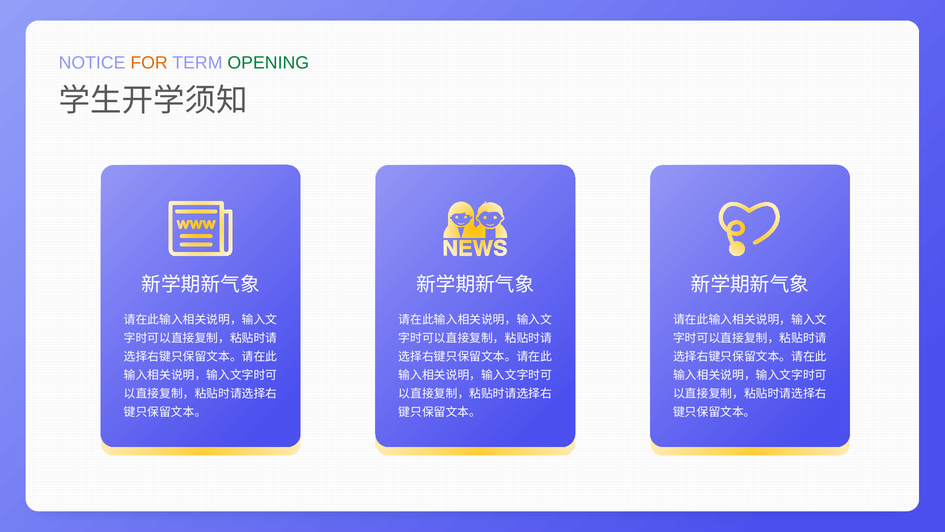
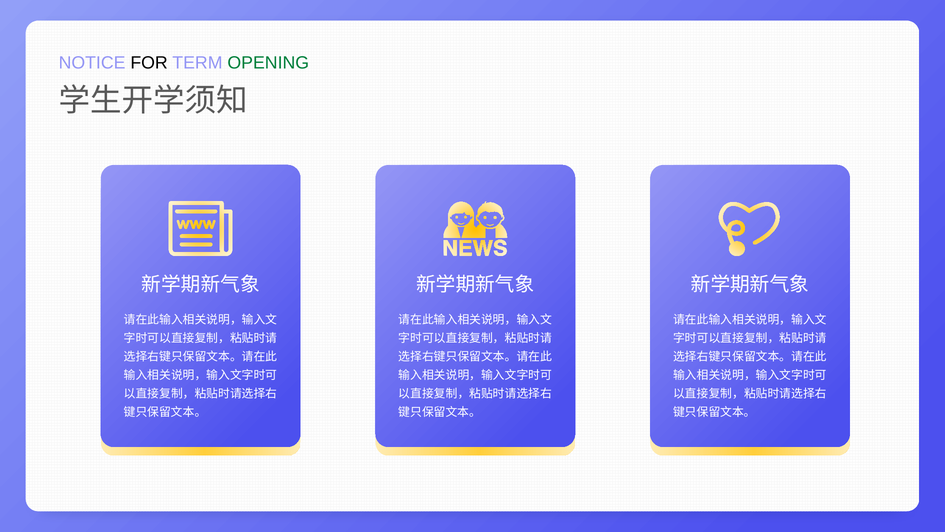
FOR colour: orange -> black (149, 63)
